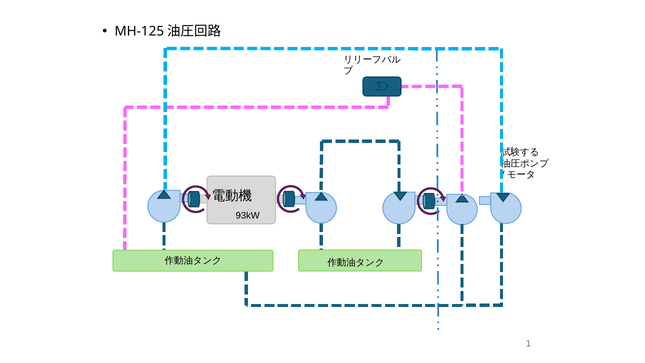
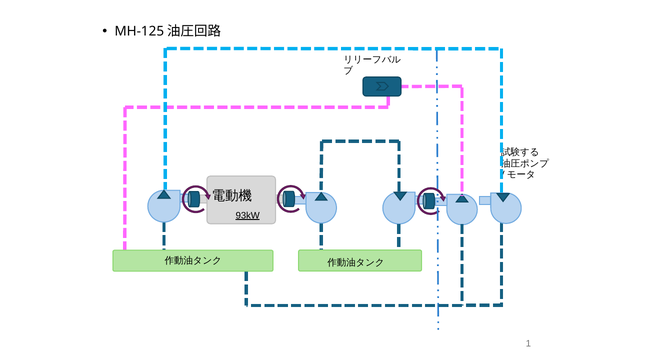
93kW underline: none -> present (248, 215)
